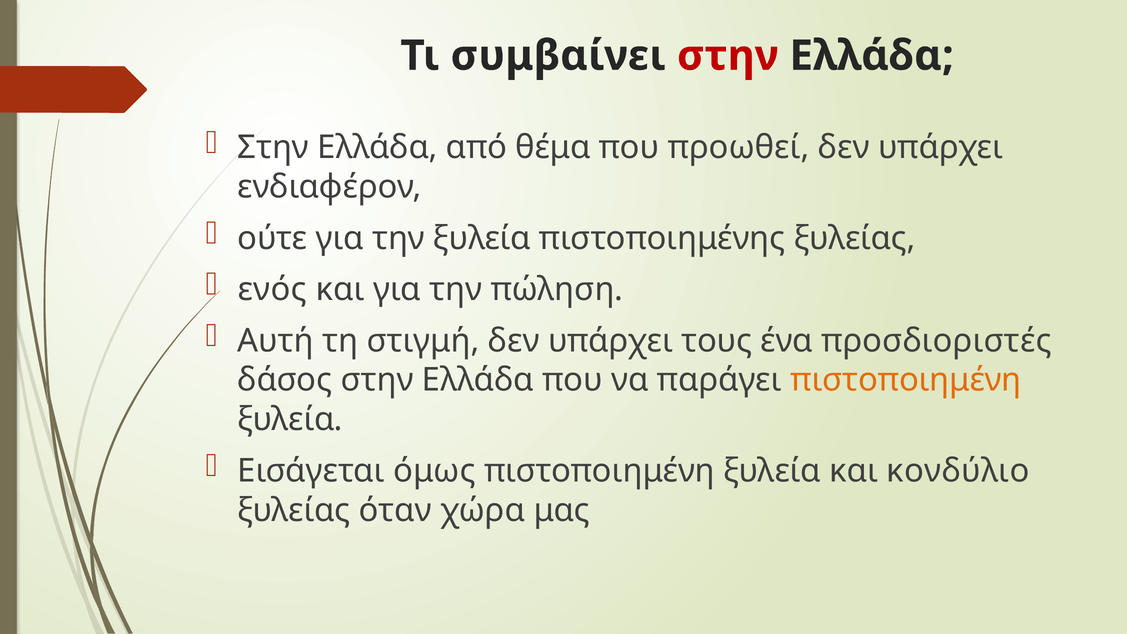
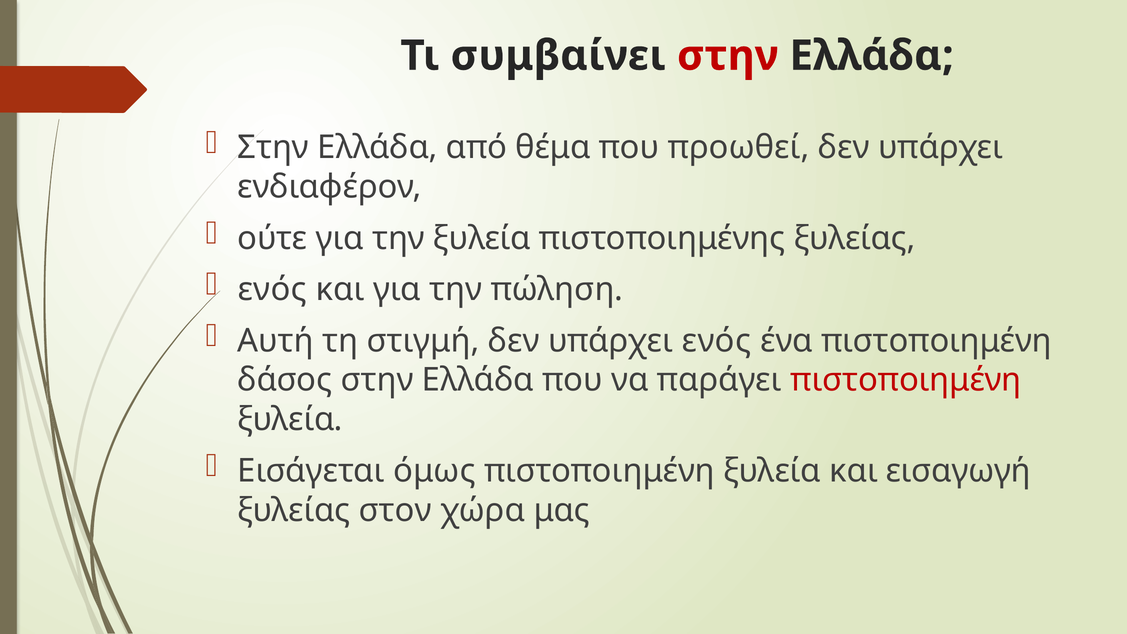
υπάρχει τους: τους -> ενός (716, 341)
ένα προσδιοριστές: προσδιοριστές -> πιστοποιημένη (936, 341)
πιστοποιημένη colour: orange -> red (906, 380)
κονδύλιο: κονδύλιο -> εισαγωγή (958, 471)
όταν: όταν -> στον (395, 510)
